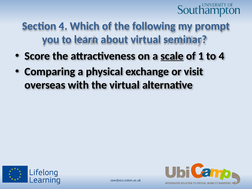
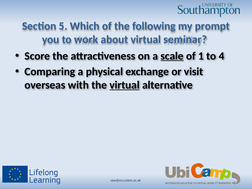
Section 4: 4 -> 5 (63, 26)
learn: learn -> work (86, 39)
virtual underline: none -> present (125, 85)
